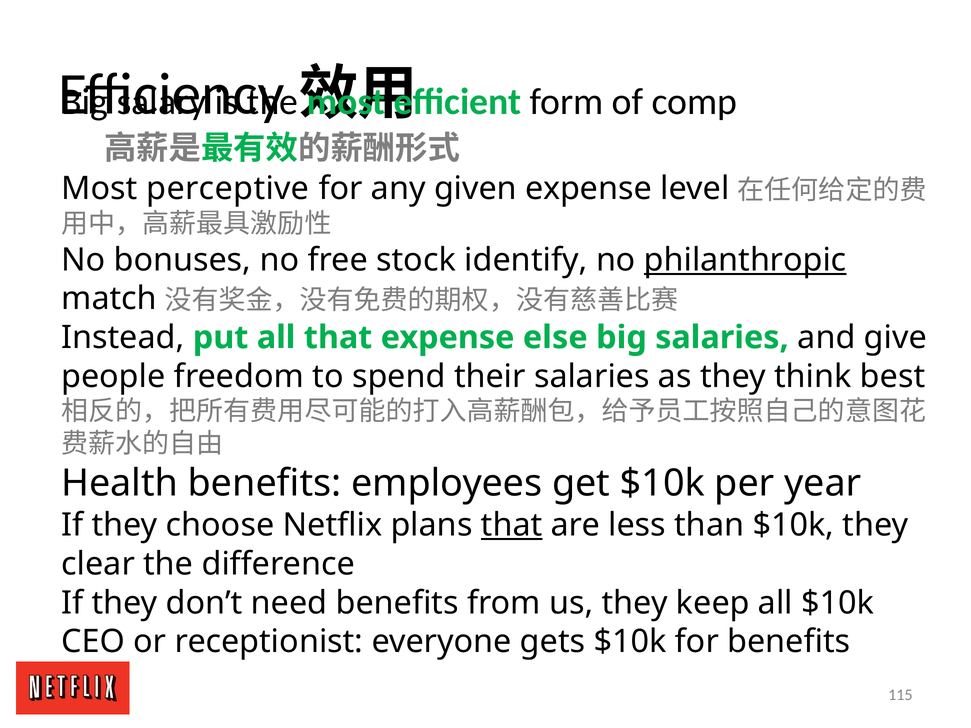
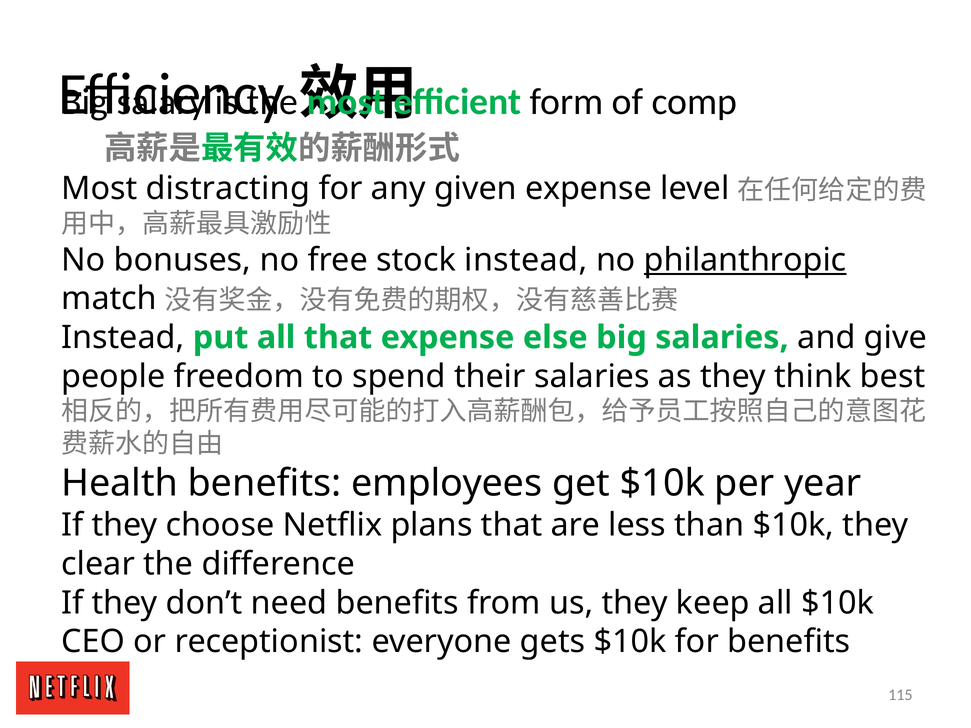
perceptive: perceptive -> distracting (228, 189)
stock identify: identify -> instead (526, 260)
that underline: present -> none (512, 525)
